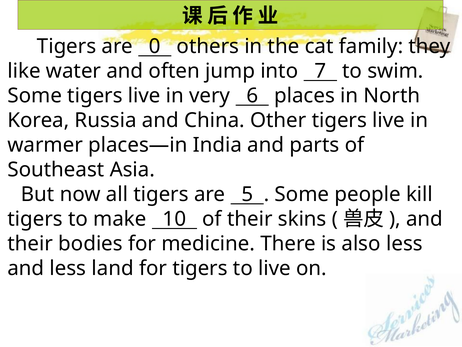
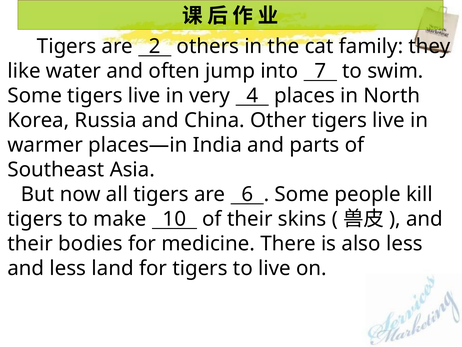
0: 0 -> 2 (155, 46)
6: 6 -> 4 (252, 96)
5: 5 -> 6 (247, 194)
